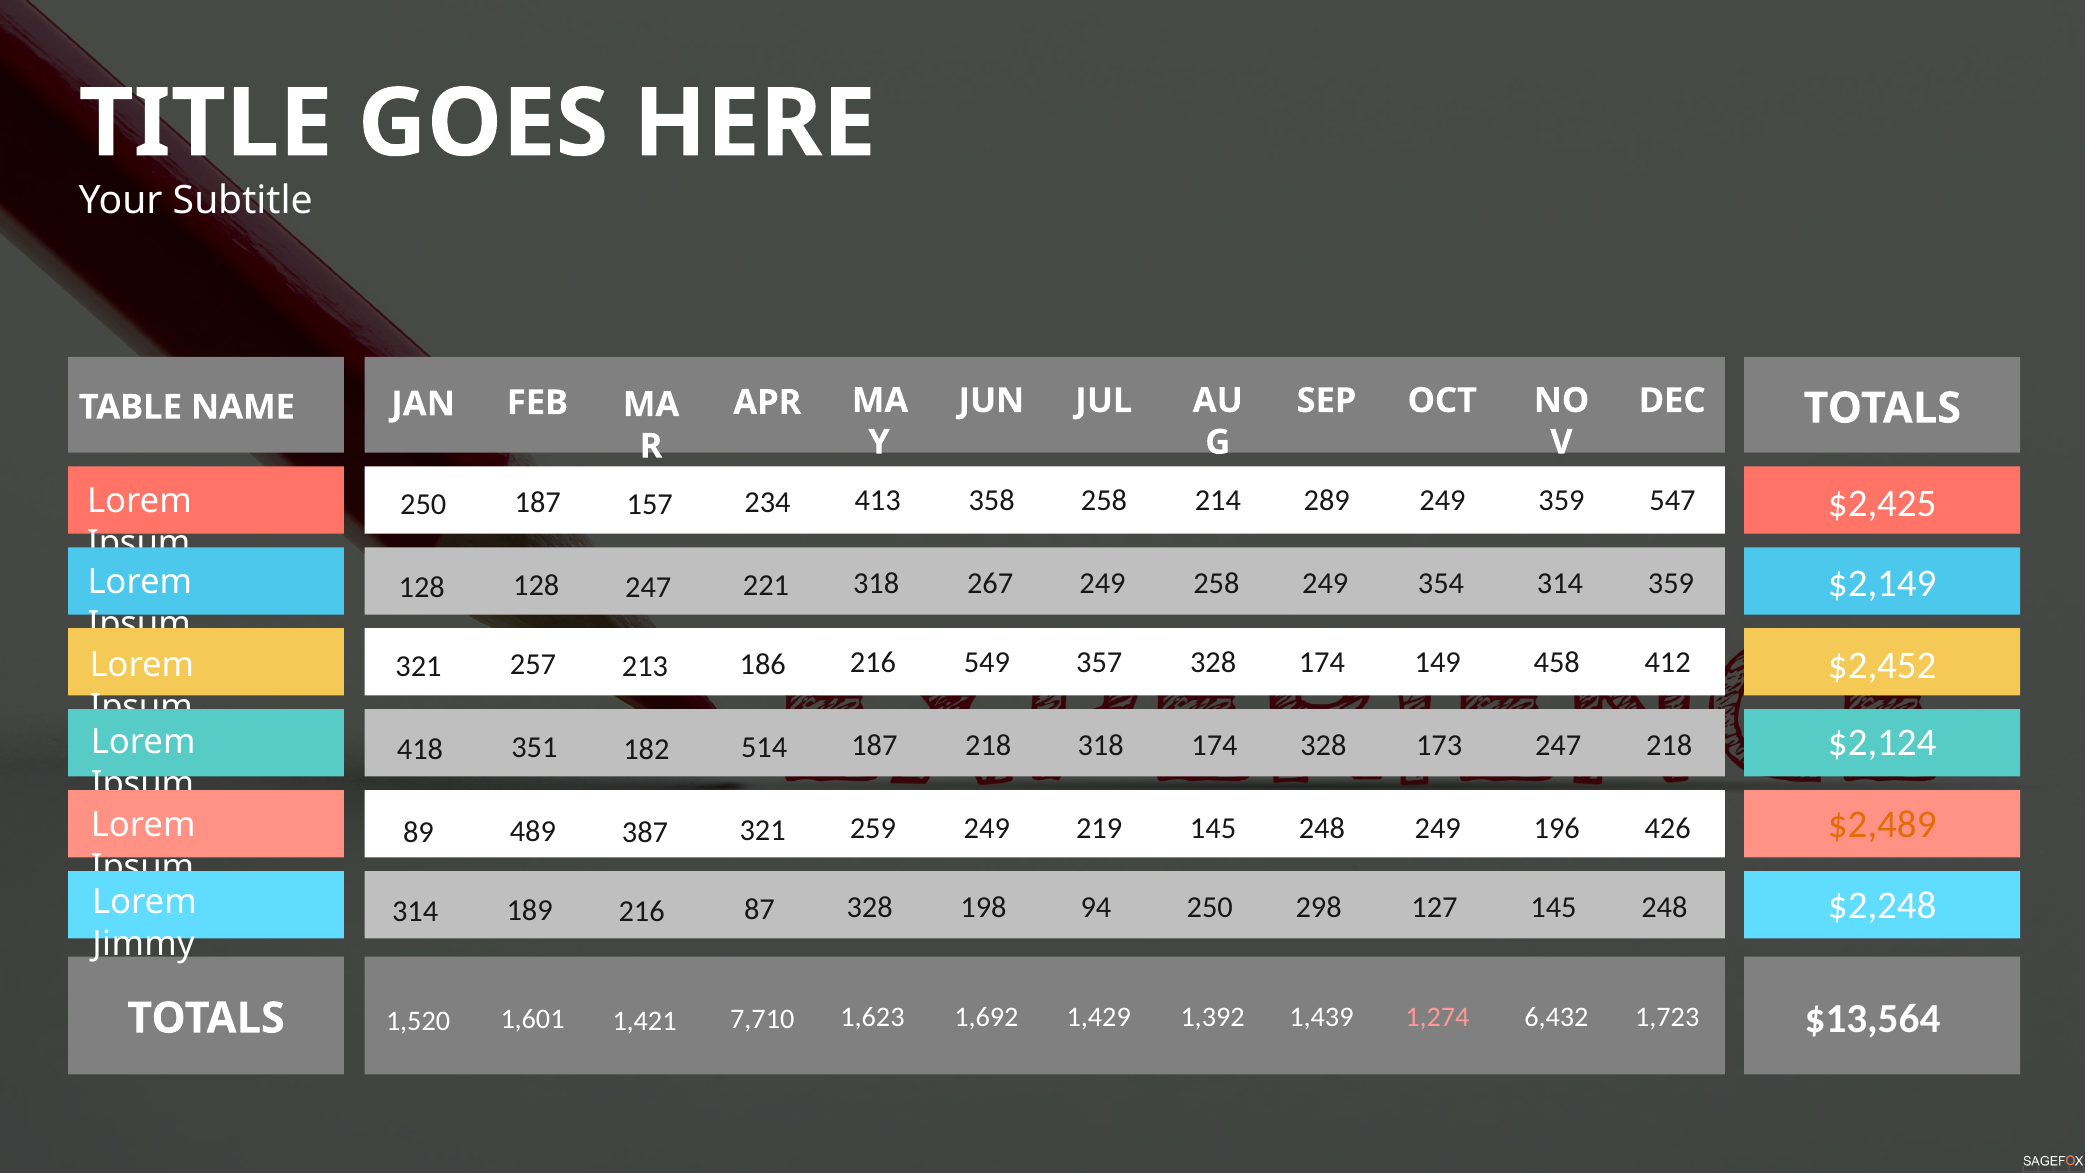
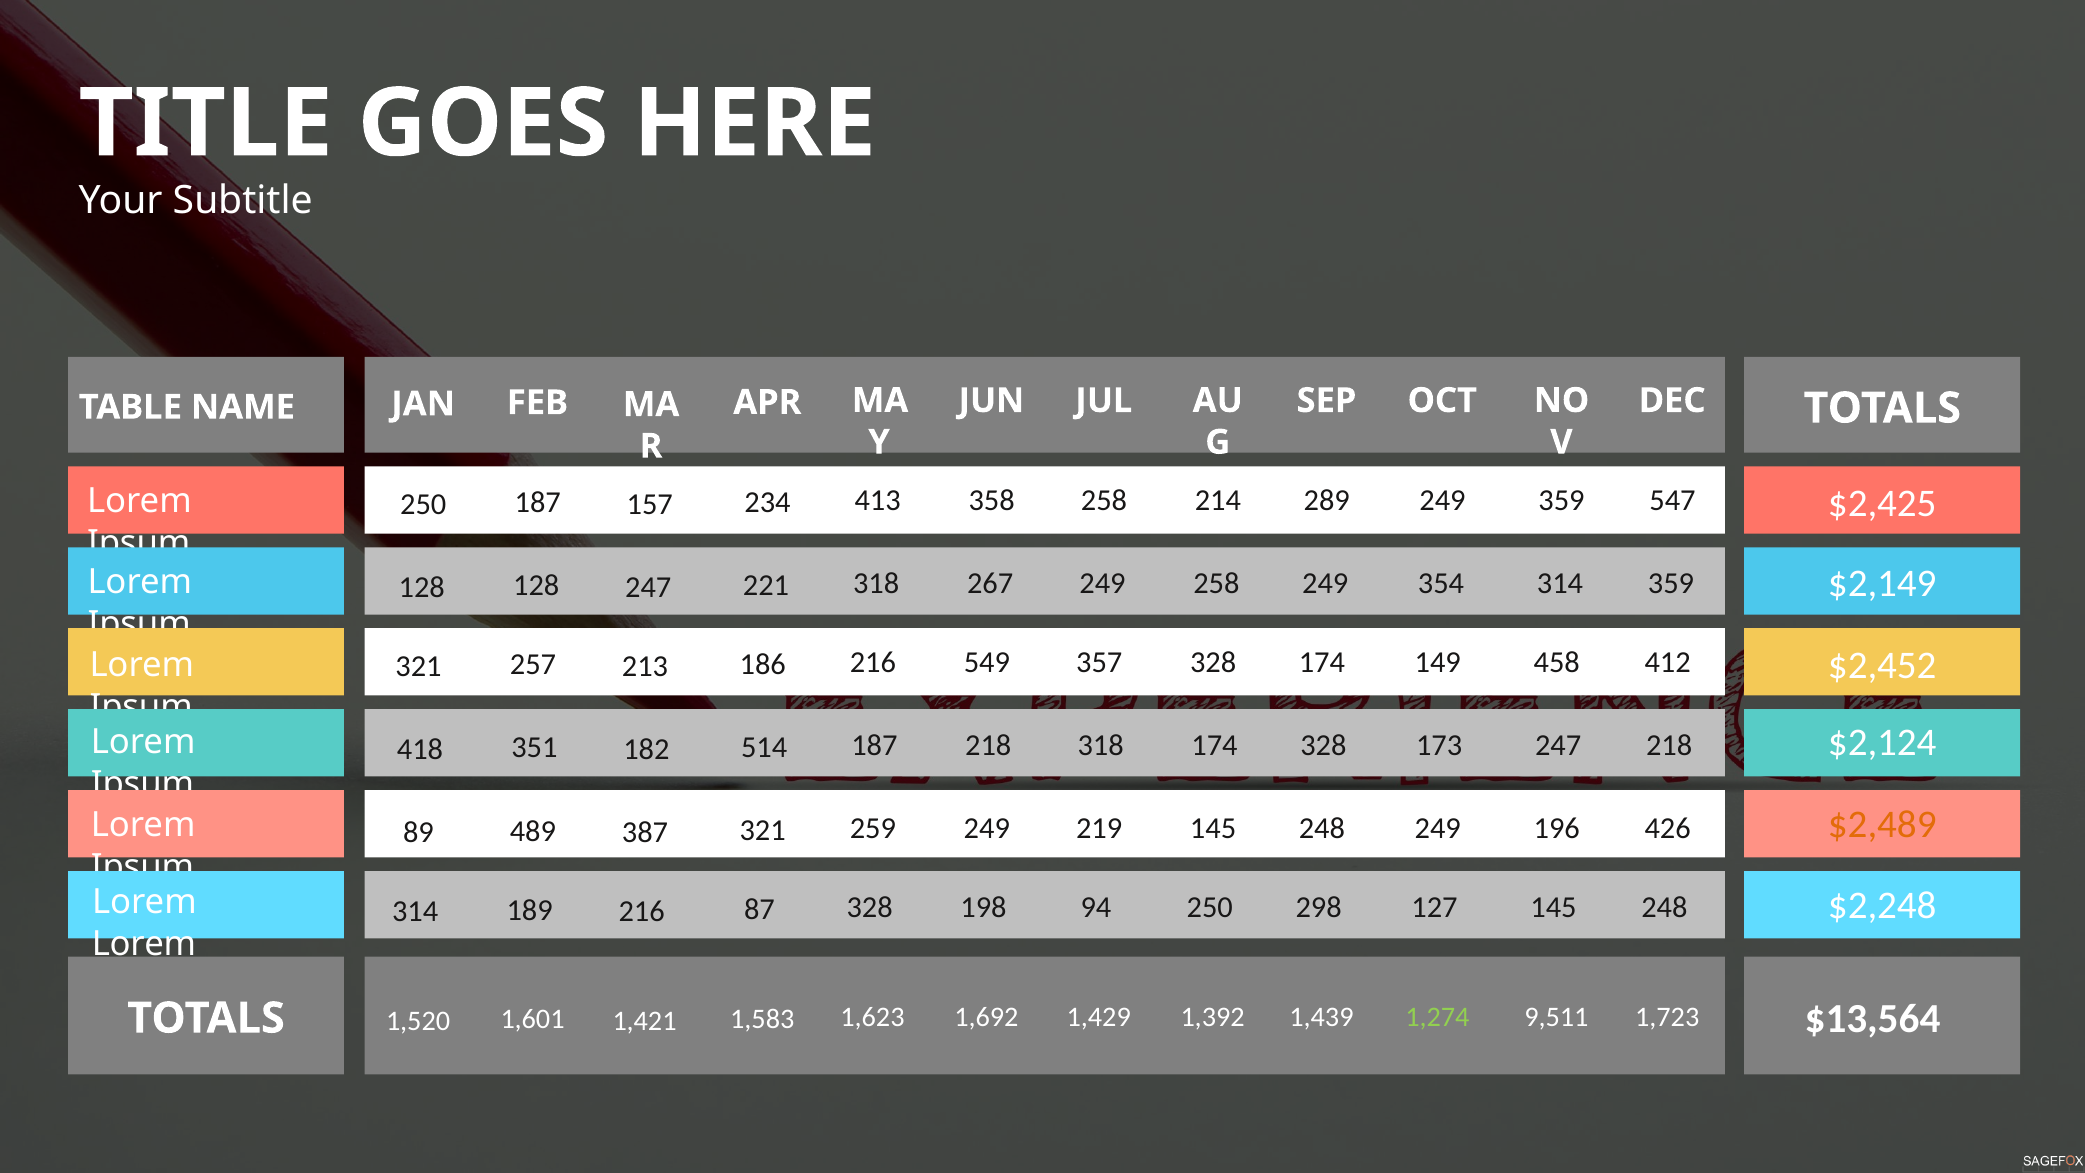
Jimmy: Jimmy -> Lorem (144, 944)
1,274 colour: pink -> light green (1437, 1017)
6,432: 6,432 -> 9,511 (1556, 1017)
7,710: 7,710 -> 1,583 (762, 1019)
